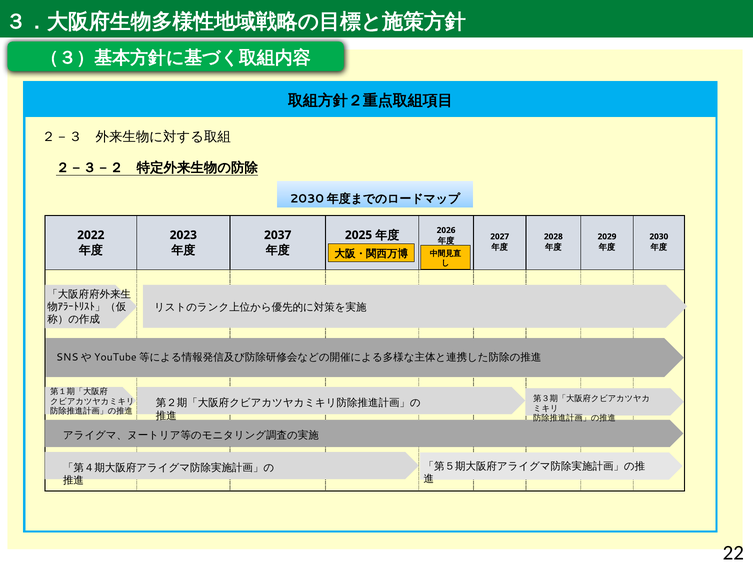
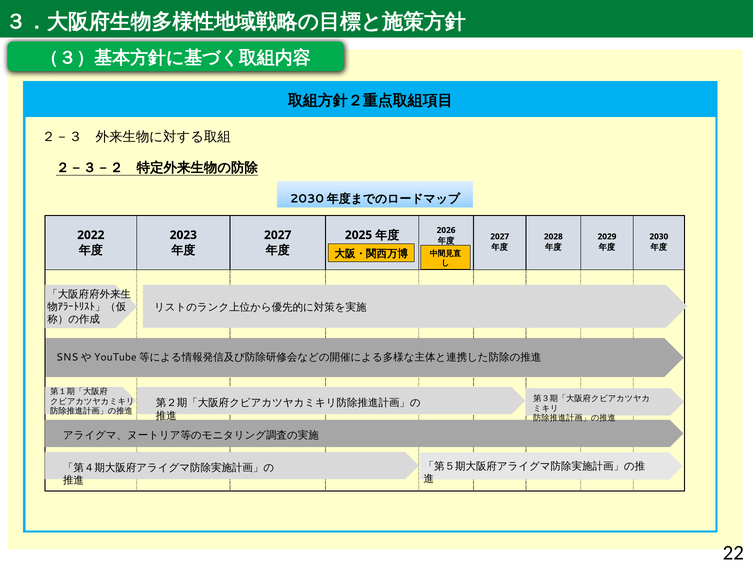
2037: 2037 -> 2027 (278, 235)
